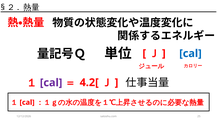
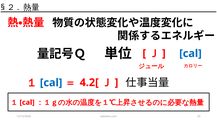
cal colour: purple -> blue (51, 83)
